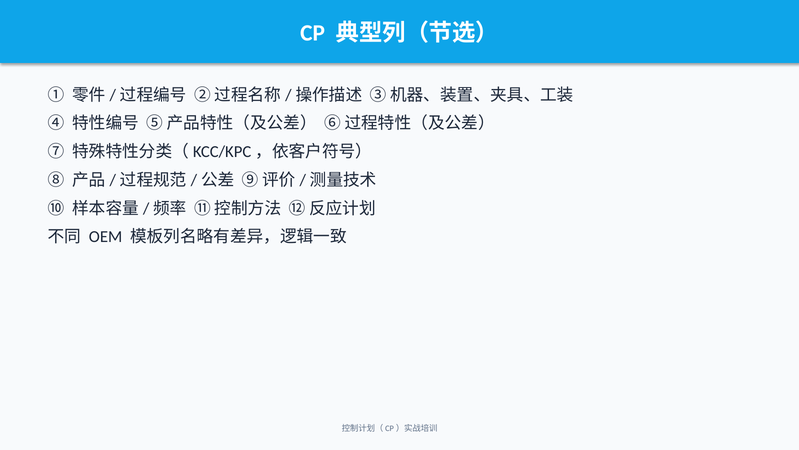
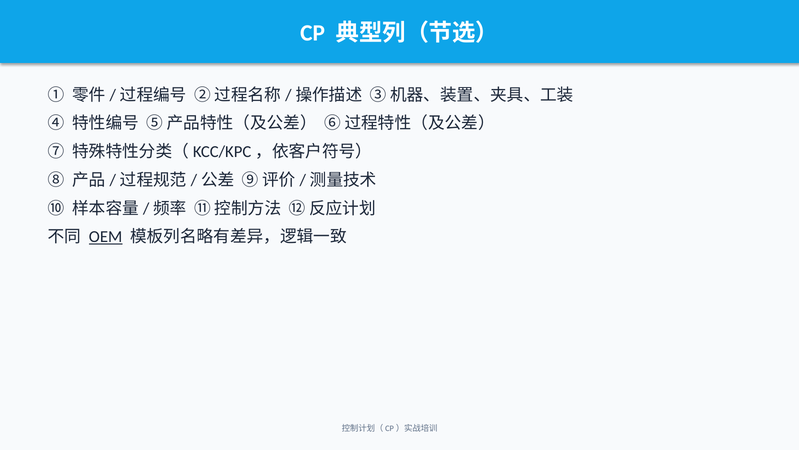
OEM underline: none -> present (106, 237)
